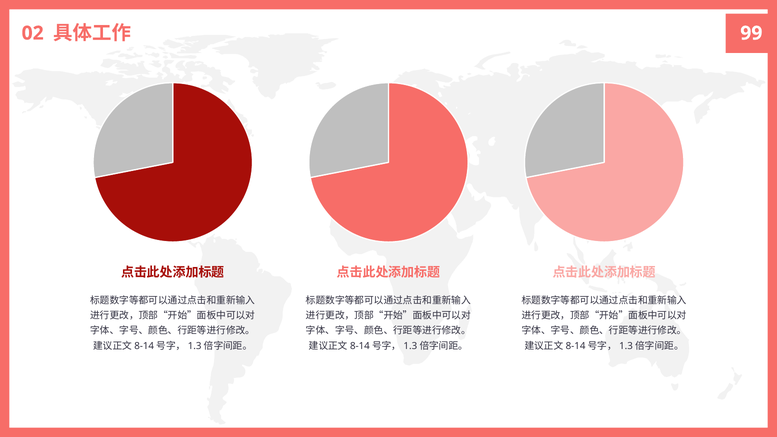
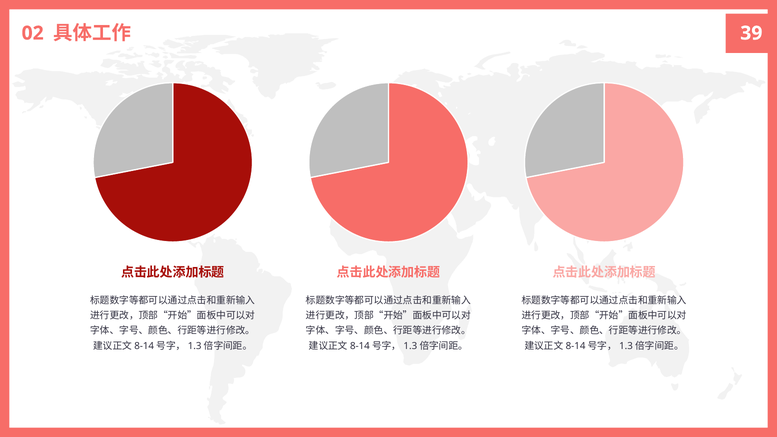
99: 99 -> 39 (751, 33)
